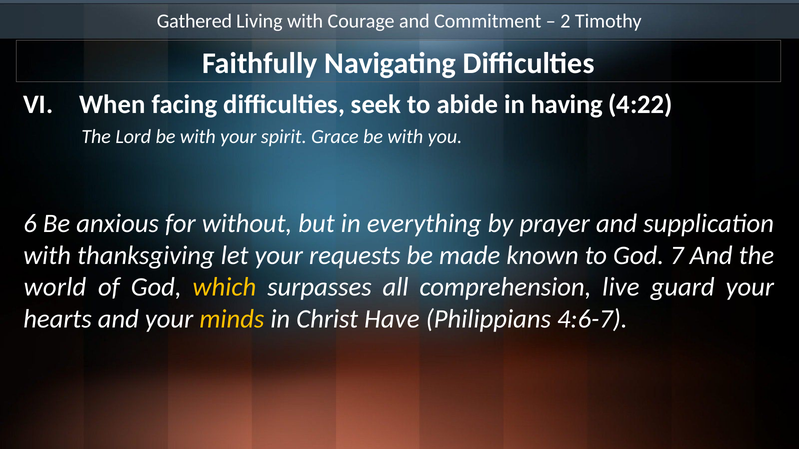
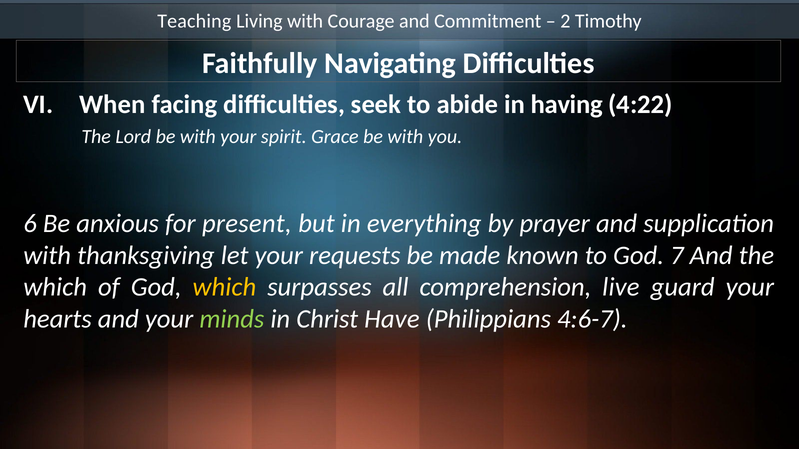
Gathered: Gathered -> Teaching (194, 21)
without: without -> present (247, 224)
world: world -> which (55, 287)
minds colour: yellow -> light green (232, 319)
